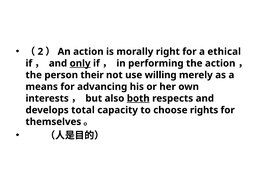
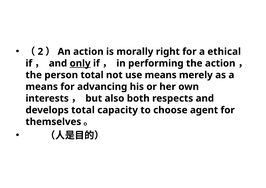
person their: their -> total (92, 75)
use willing: willing -> means (161, 75)
both underline: present -> none (138, 98)
rights: rights -> agent (204, 110)
